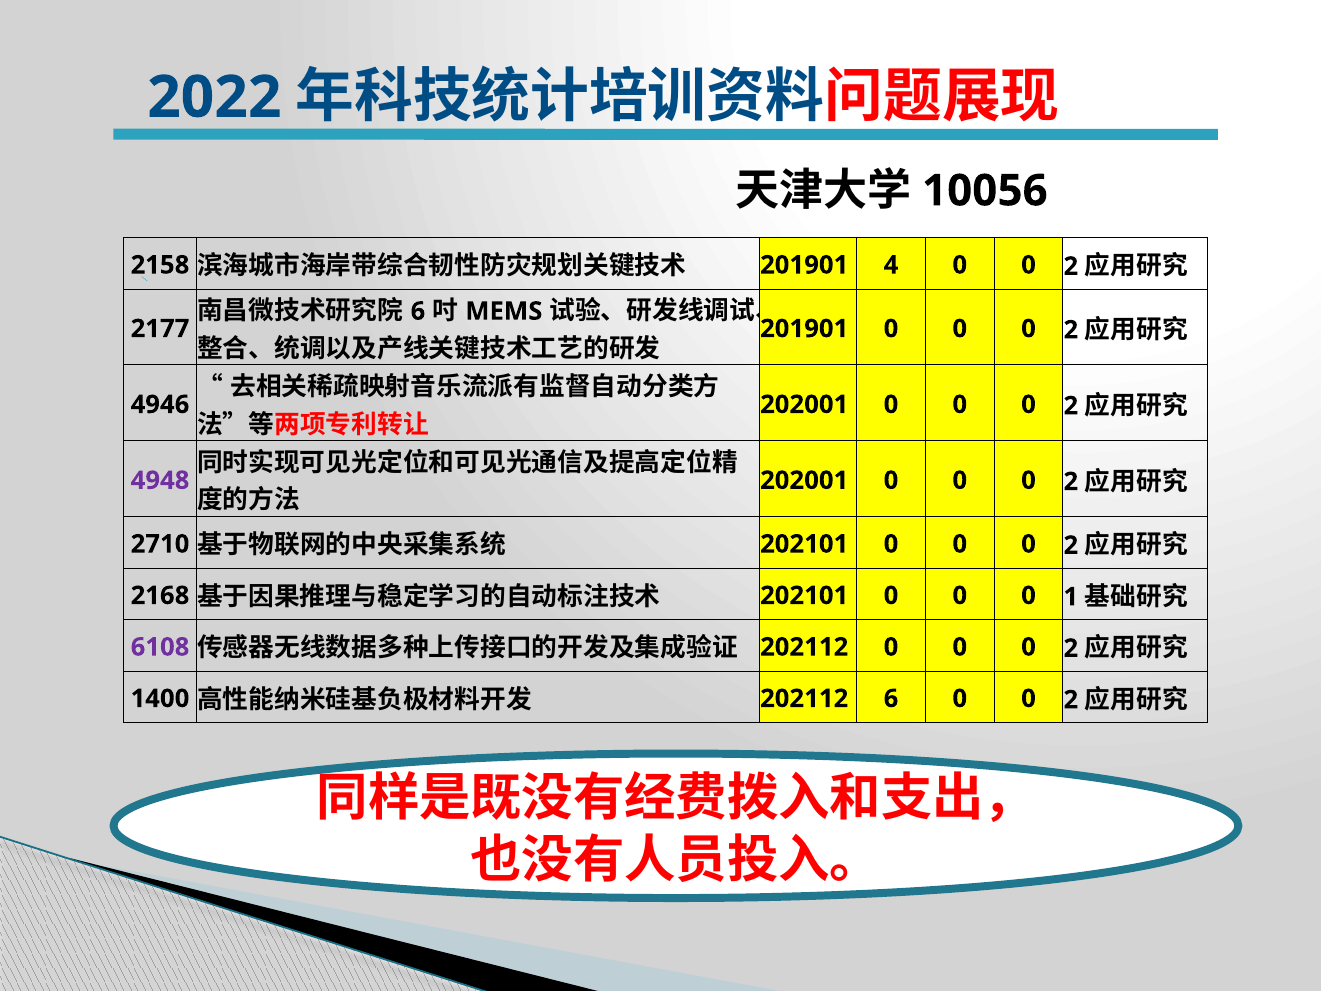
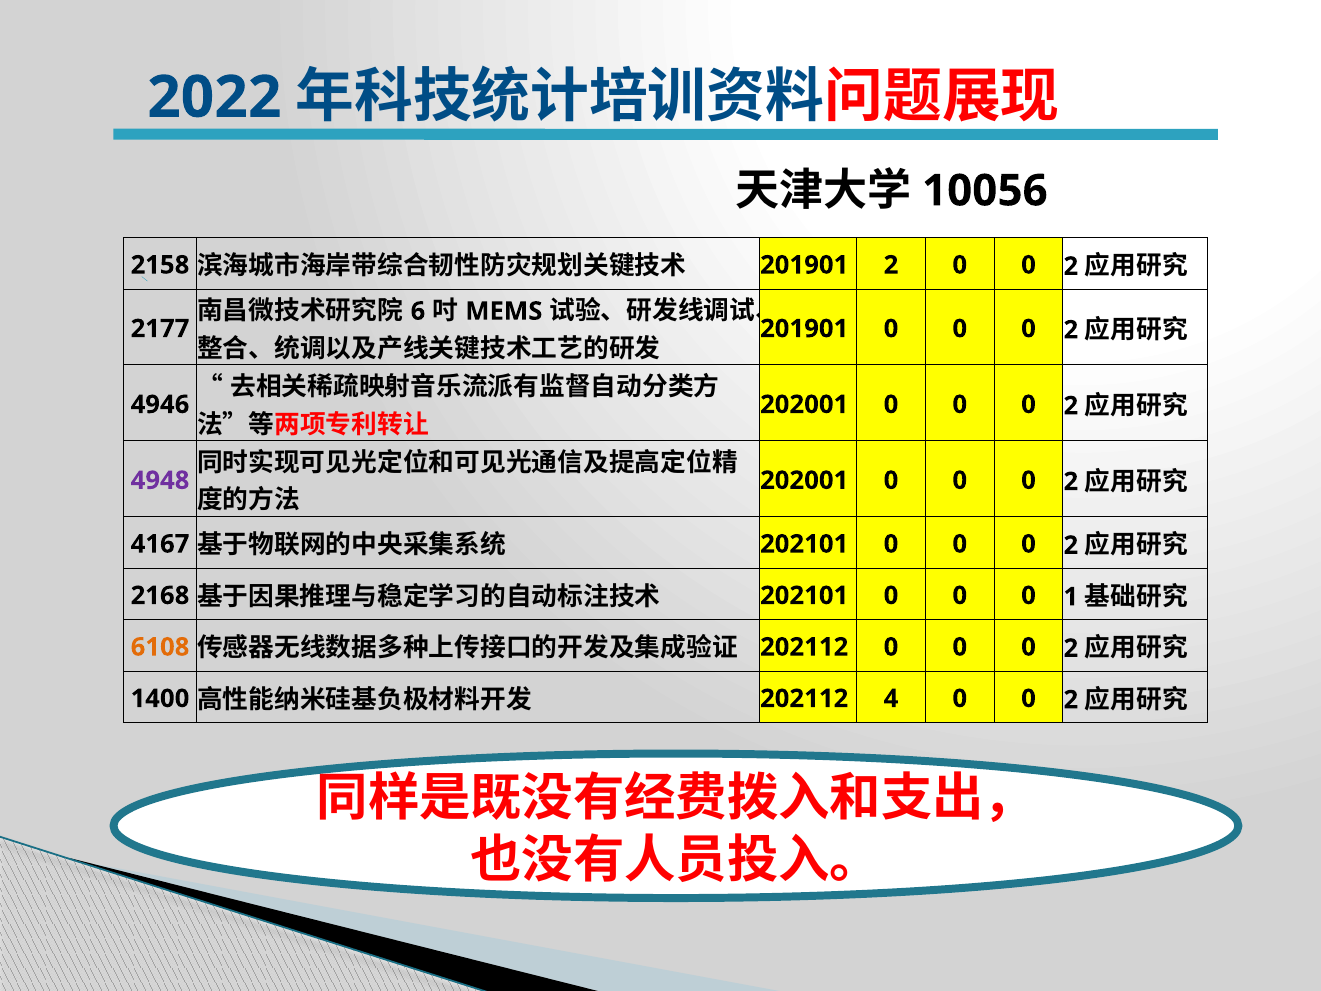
201901 4: 4 -> 2 (891, 265)
2710: 2710 -> 4167 (160, 544)
6108 colour: purple -> orange (160, 647)
202112 6: 6 -> 4 (891, 698)
